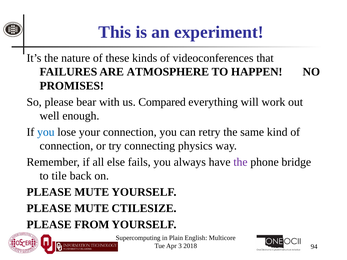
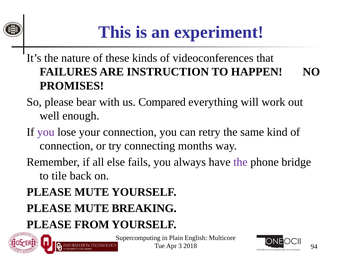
ATMOSPHERE: ATMOSPHERE -> INSTRUCTION (168, 72)
you colour: blue -> purple (46, 132)
physics: physics -> months (195, 146)
CTILESIZE: CTILESIZE -> BREAKING (144, 208)
